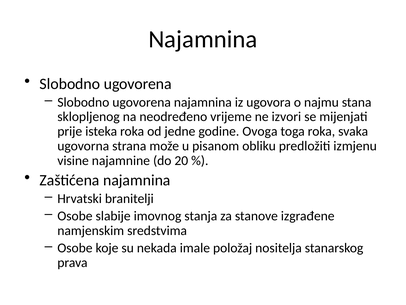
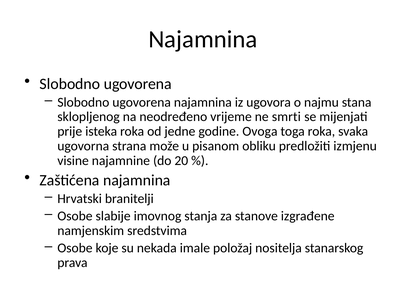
izvori: izvori -> smrti (286, 117)
